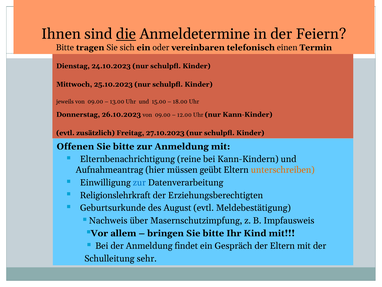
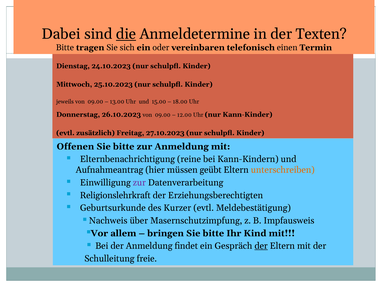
Ihnen: Ihnen -> Dabei (61, 34)
Feiern: Feiern -> Texten (321, 34)
zur colour: blue -> purple (139, 182)
August: August -> Kurzer (177, 208)
der underline: none -> present (261, 246)
sehr: sehr -> freie (147, 258)
